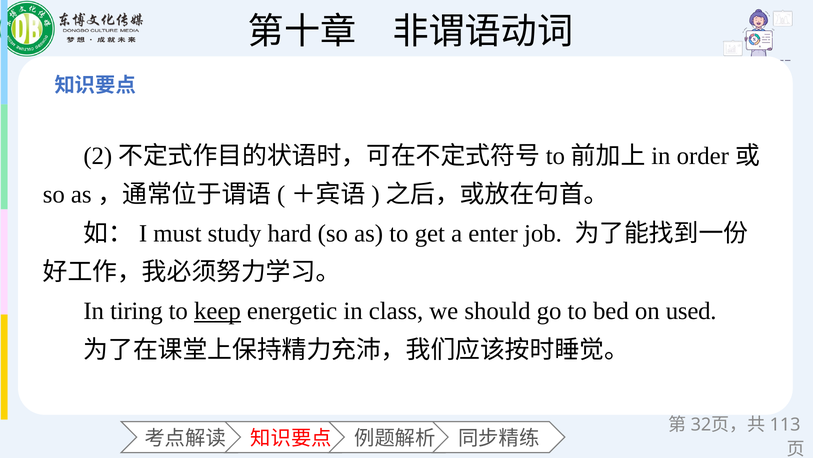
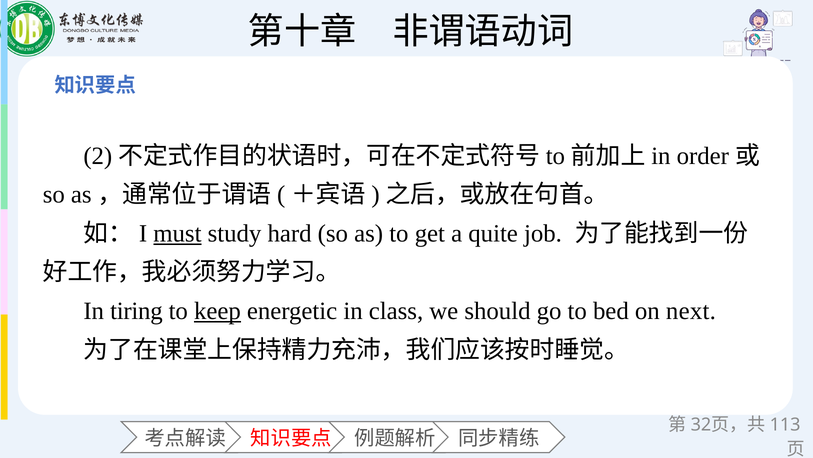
must underline: none -> present (177, 233)
enter: enter -> quite (493, 233)
used: used -> next (691, 311)
